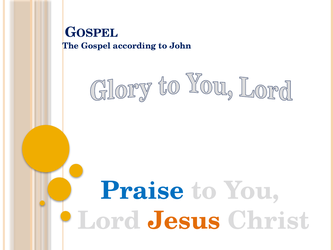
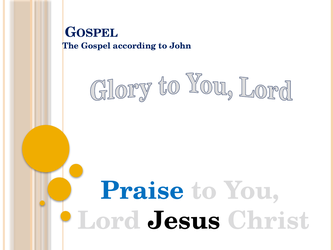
Jesus colour: orange -> black (184, 220)
